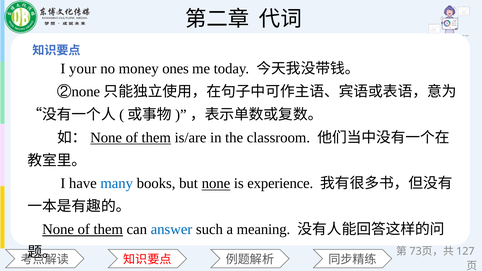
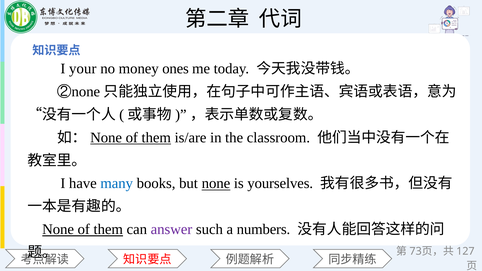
experience: experience -> yourselves (280, 184)
answer colour: blue -> purple (171, 229)
meaning: meaning -> numbers (263, 229)
